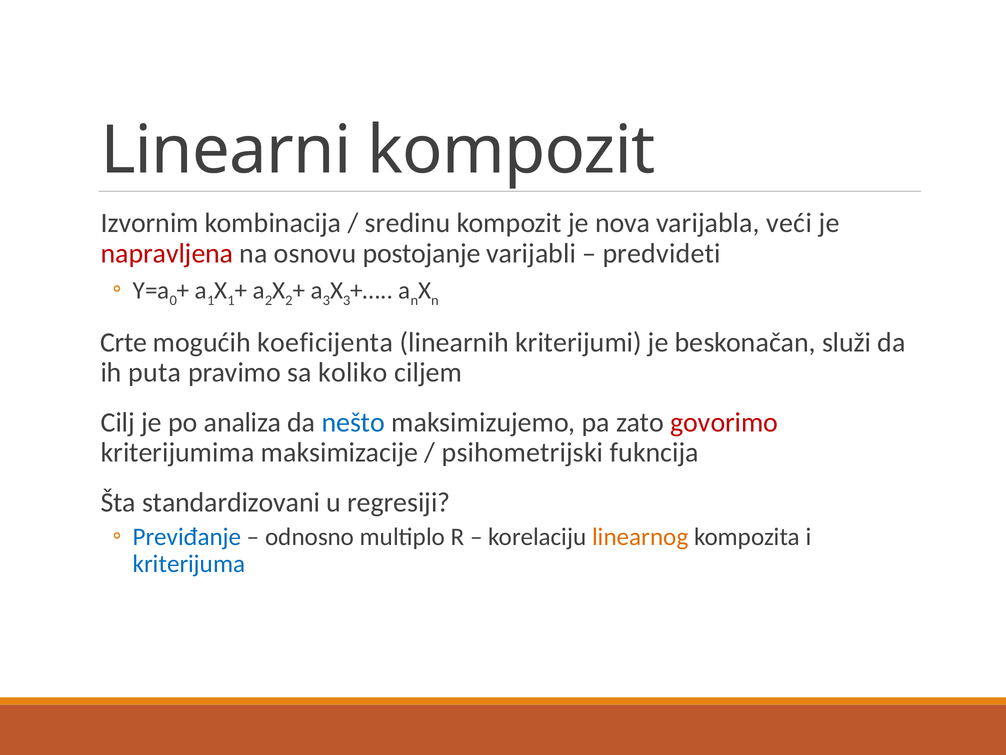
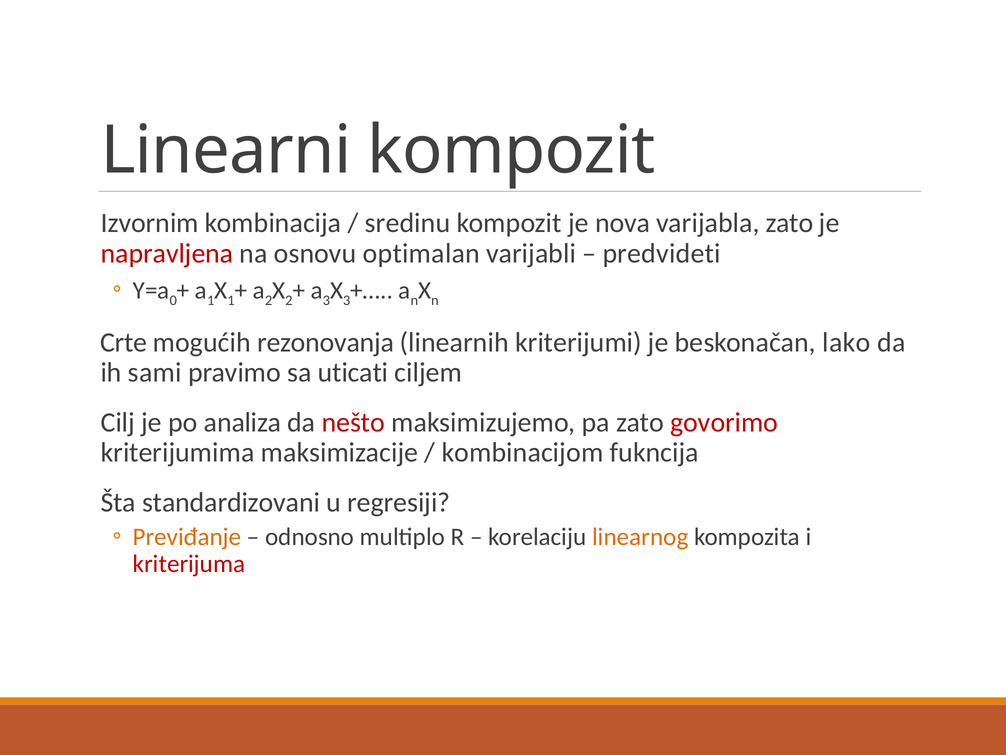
varijabla veći: veći -> zato (789, 223)
postojanje: postojanje -> optimalan (421, 253)
koeficijenta: koeficijenta -> rezonovanja (326, 342)
služi: služi -> lako (846, 342)
puta: puta -> sami (155, 372)
koliko: koliko -> uticati (353, 372)
nešto colour: blue -> red (353, 422)
psihometrijski: psihometrijski -> kombinacijom (523, 452)
Previđanje colour: blue -> orange (187, 536)
kriterijuma colour: blue -> red (189, 564)
